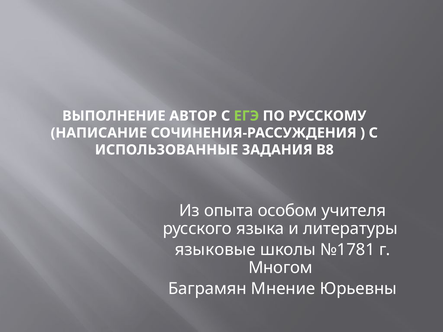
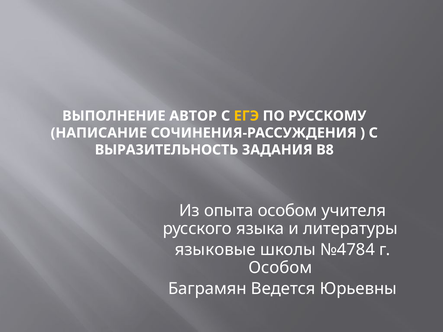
ЕГЭ colour: light green -> yellow (246, 116)
ИСПОЛЬЗОВАННЫЕ: ИСПОЛЬЗОВАННЫЕ -> ВЫРАЗИТЕЛЬНОСТЬ (167, 150)
№1781: №1781 -> №4784 (348, 250)
Многом: Многом -> Особом (280, 268)
Мнение: Мнение -> Ведется (283, 289)
